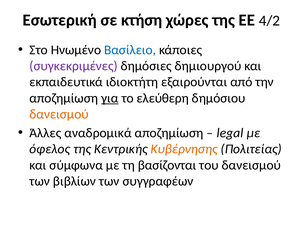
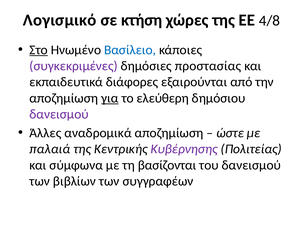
Εσωτερική: Εσωτερική -> Λογισμικό (60, 20)
4/2: 4/2 -> 4/8 (269, 21)
Στο underline: none -> present (39, 50)
δημιουργού: δημιουργού -> προστασίας (208, 66)
ιδιοκτήτη: ιδιοκτήτη -> διάφορες (132, 82)
δανεισμού colour: orange -> purple (59, 114)
legal: legal -> ώστε (230, 133)
όφελος: όφελος -> παλαιά (50, 149)
Κυβέρνησης colour: orange -> purple (184, 149)
